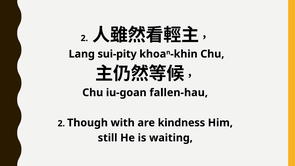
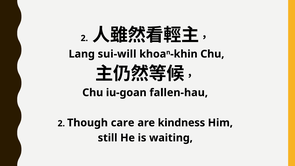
sui-pity: sui-pity -> sui-will (117, 54)
with: with -> care (123, 123)
